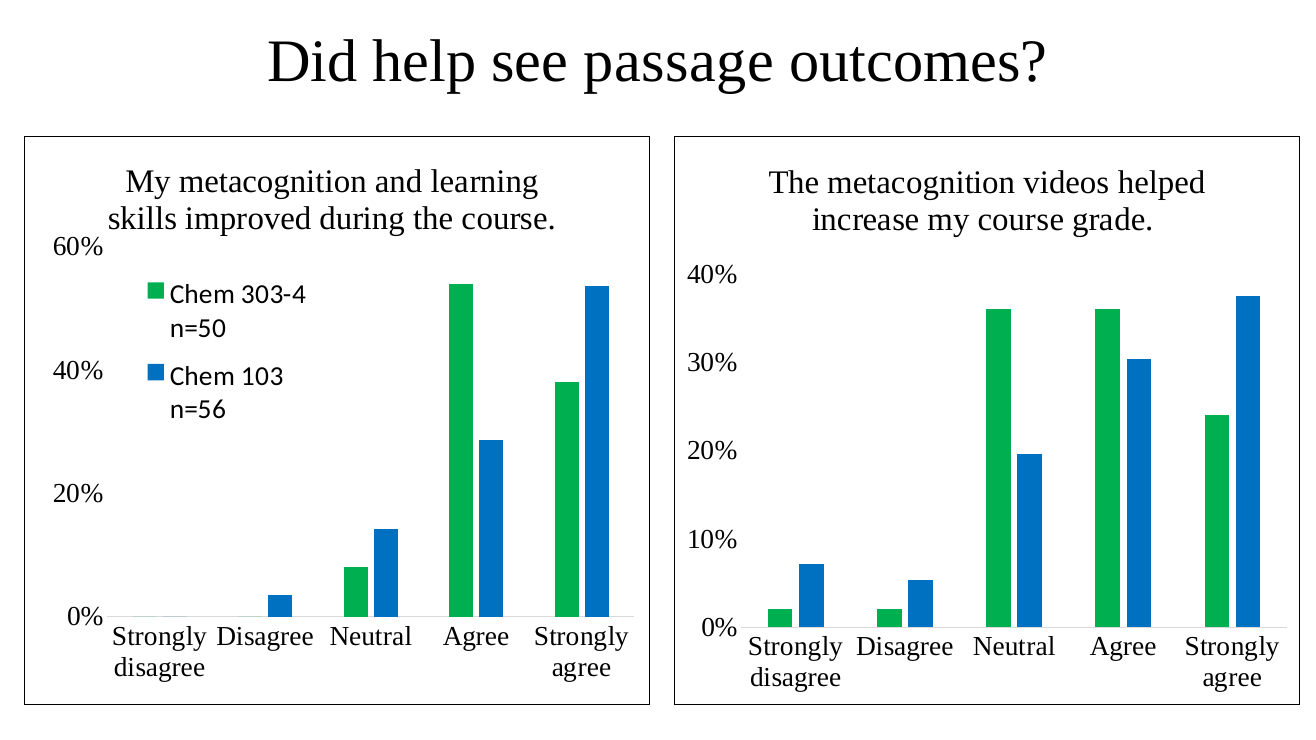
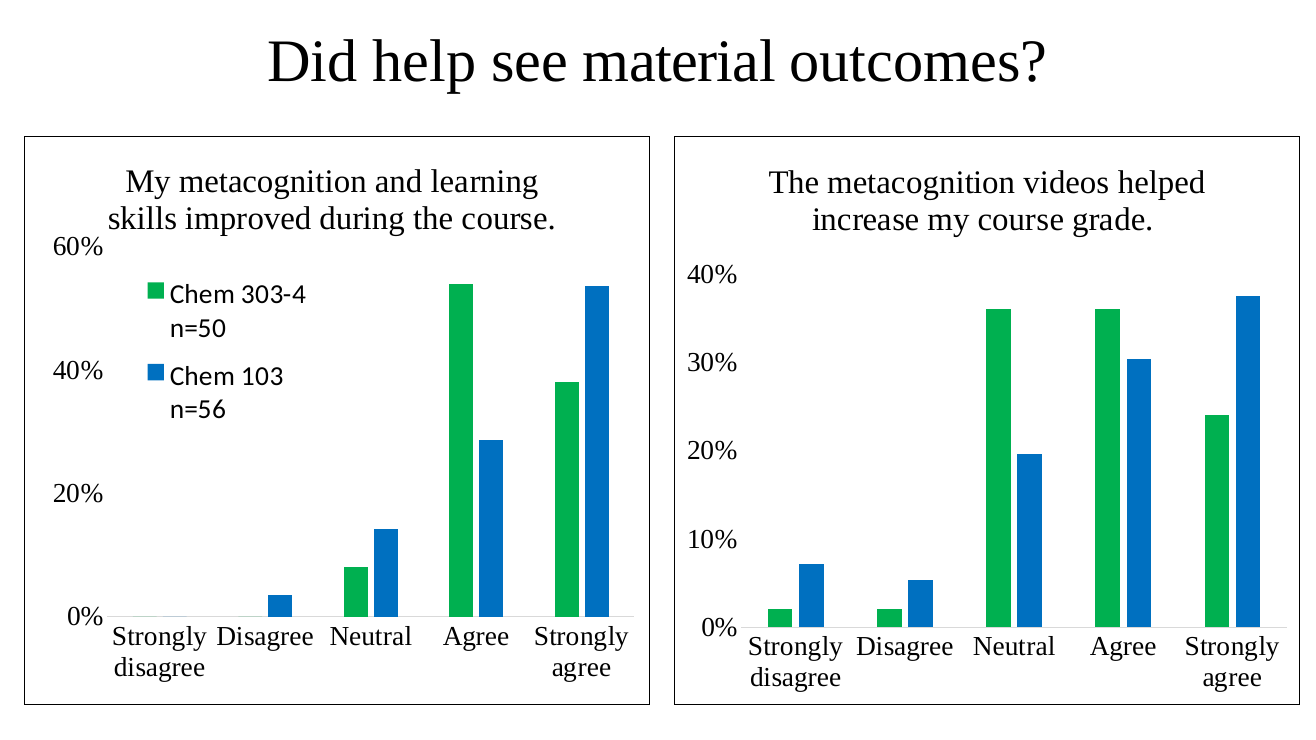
passage: passage -> material (679, 62)
